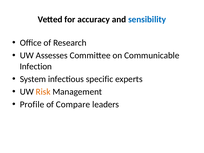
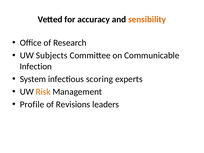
sensibility colour: blue -> orange (147, 20)
Assesses: Assesses -> Subjects (52, 55)
specific: specific -> scoring (100, 79)
Compare: Compare -> Revisions (73, 104)
